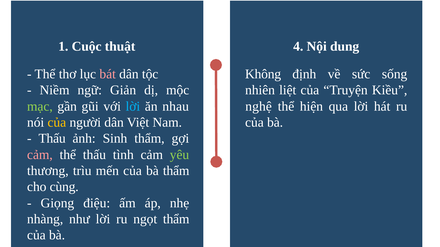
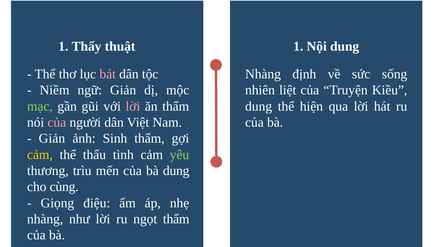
Cuộc: Cuộc -> Thấy (87, 46)
thuật 4: 4 -> 1 (298, 46)
Không: Không -> Nhàng (263, 74)
nghệ: nghệ -> dung (259, 106)
lời colour: light blue -> pink (133, 107)
ăn nhau: nhau -> thẩm (176, 107)
của colour: yellow -> pink (57, 123)
Thấu: Thấu -> Giản (52, 139)
cảm colour: pink -> yellow (40, 155)
bà thẩm: thẩm -> dung (176, 171)
